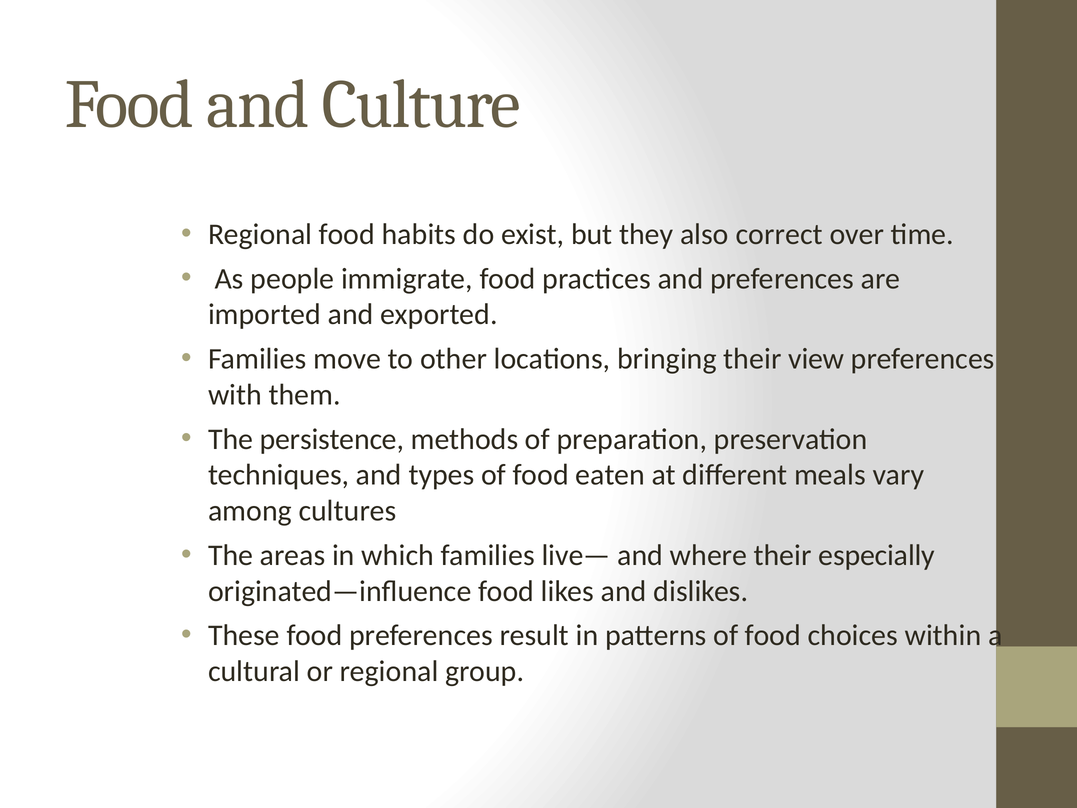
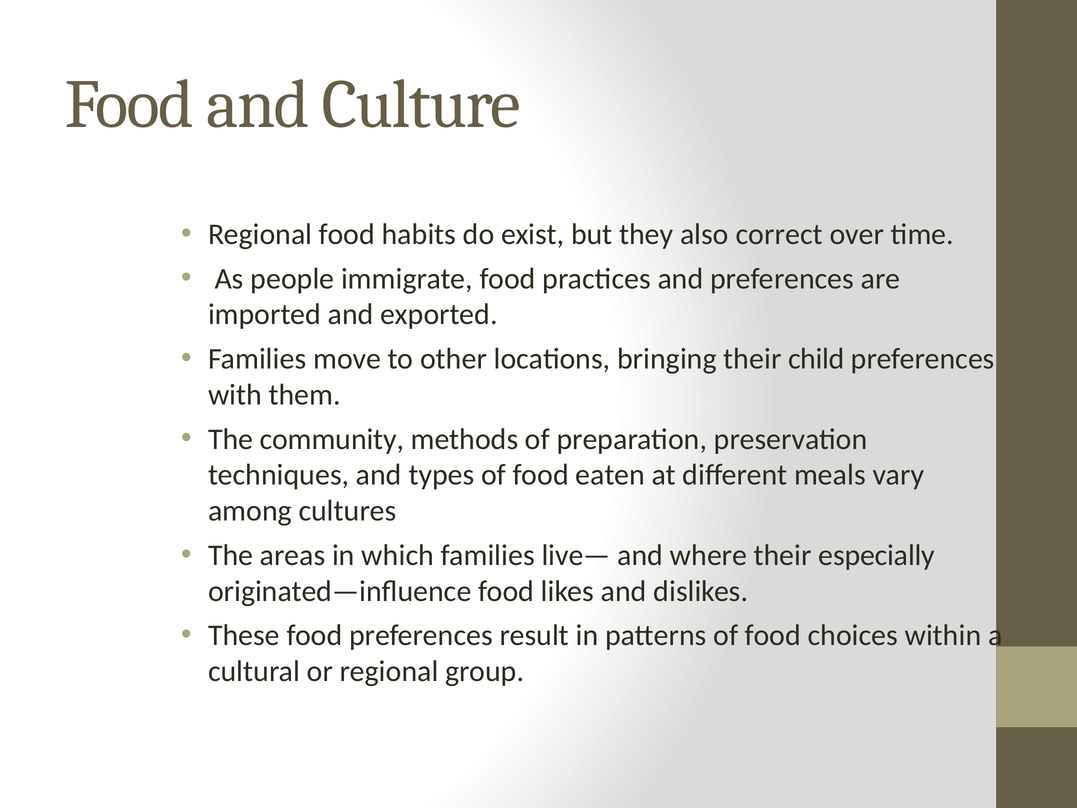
view: view -> child (816, 359)
persistence: persistence -> community (332, 439)
